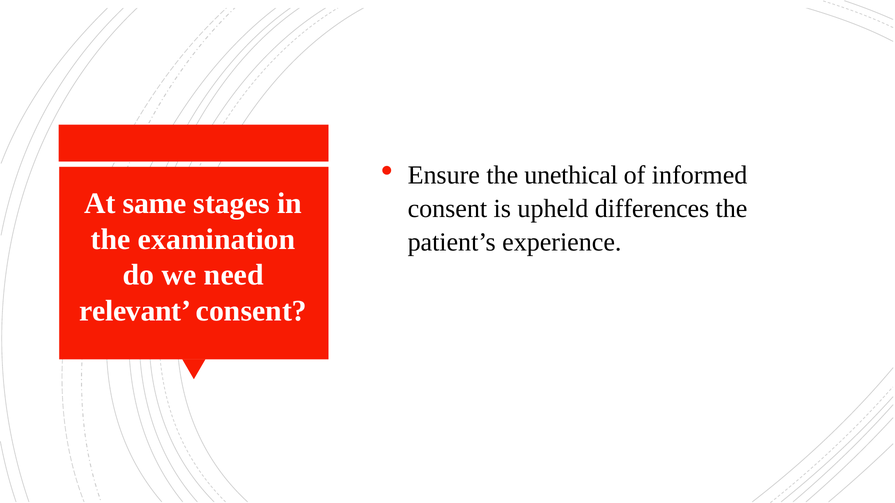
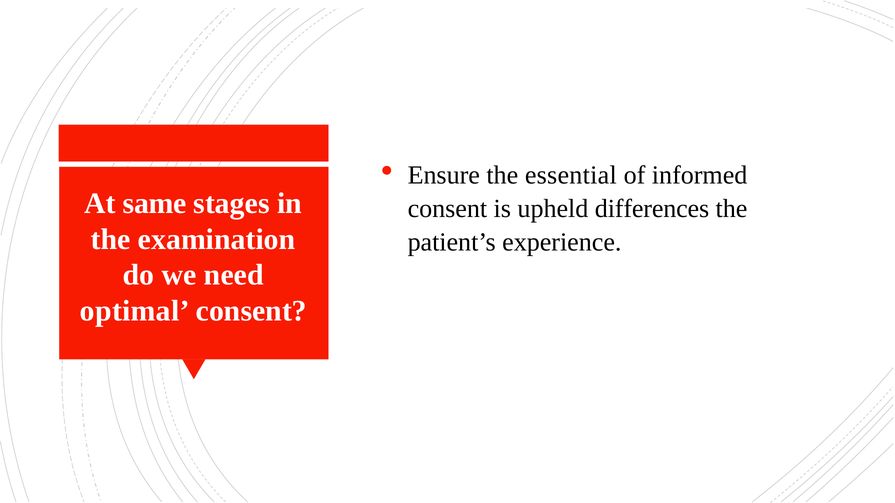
unethical: unethical -> essential (571, 175)
relevant: relevant -> optimal (135, 311)
